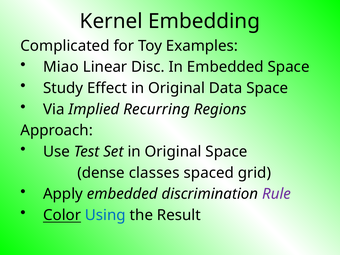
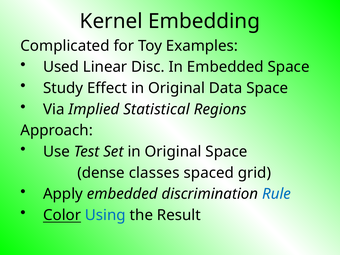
Miao: Miao -> Used (61, 67)
Recurring: Recurring -> Statistical (157, 109)
Rule colour: purple -> blue (277, 194)
